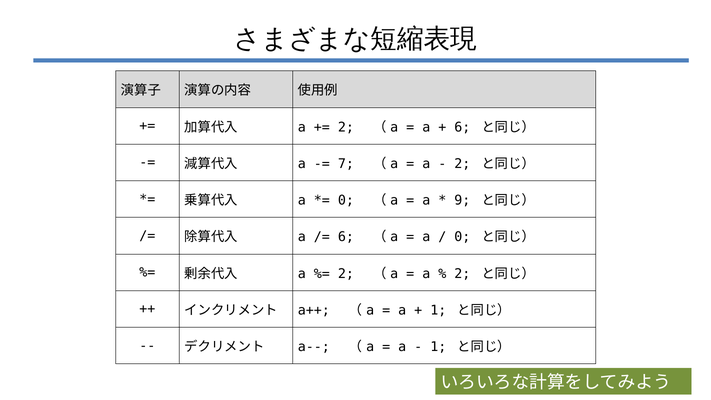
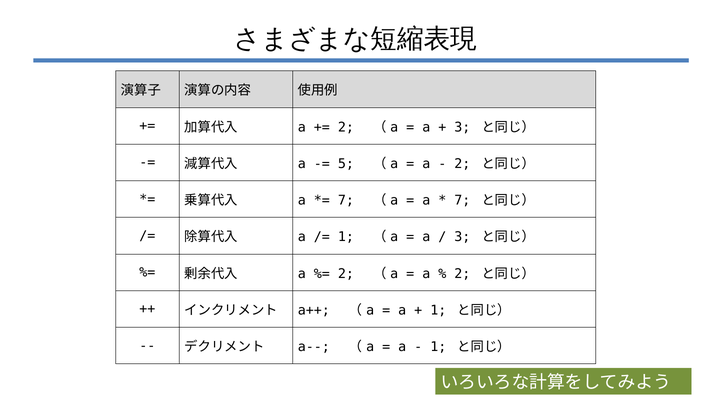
6: 6 -> 3 (462, 127)
7: 7 -> 5 (346, 164)
0: 0 -> 7 (346, 200)
9: 9 -> 7 (462, 200)
6: 6 -> 1 (346, 237)
0: 0 -> 3 (462, 237)
